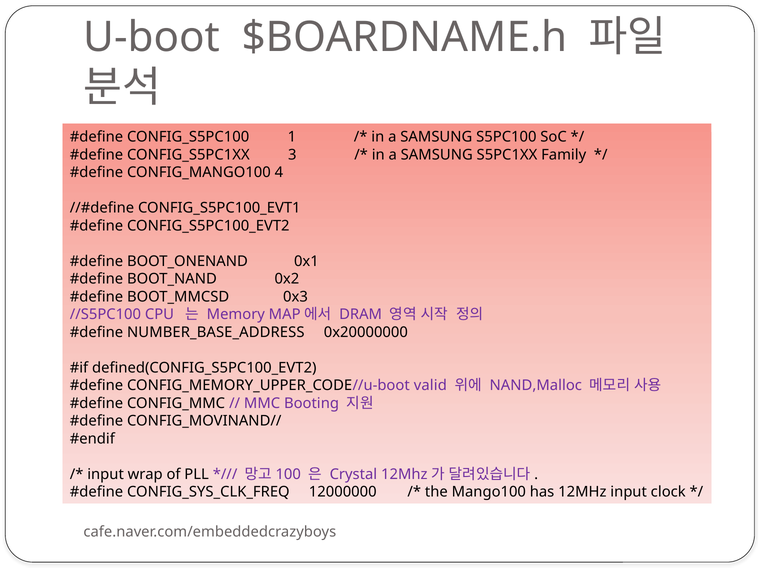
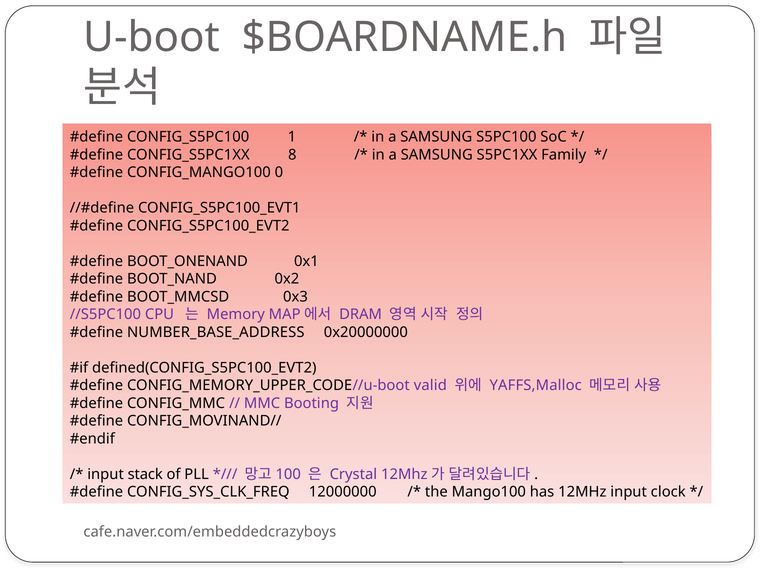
3: 3 -> 8 (292, 155)
4: 4 -> 0 (279, 173)
NAND,Malloc: NAND,Malloc -> YAFFS,Malloc (536, 385)
wrap: wrap -> stack (145, 474)
